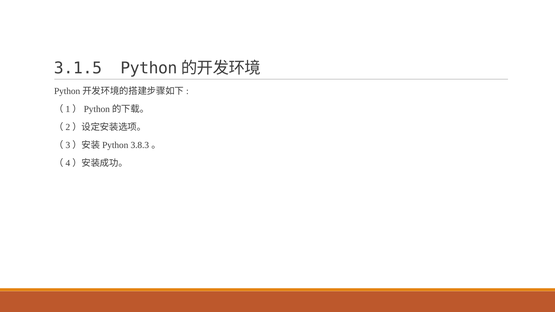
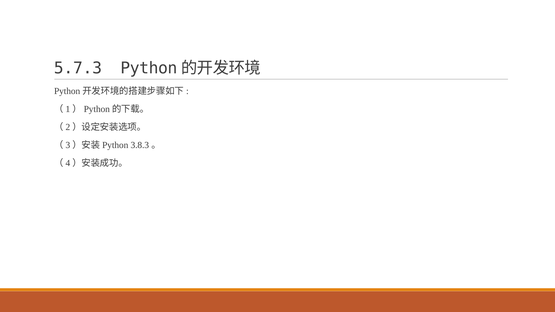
3.1.5: 3.1.5 -> 5.7.3 (78, 68)
